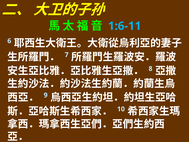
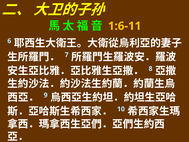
1:6-11 colour: light blue -> yellow (125, 26)
